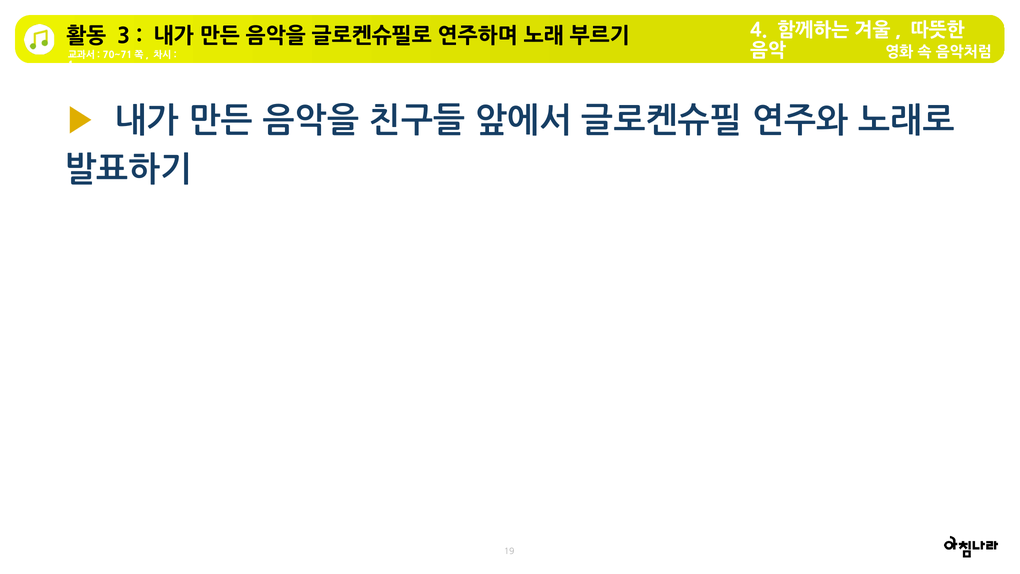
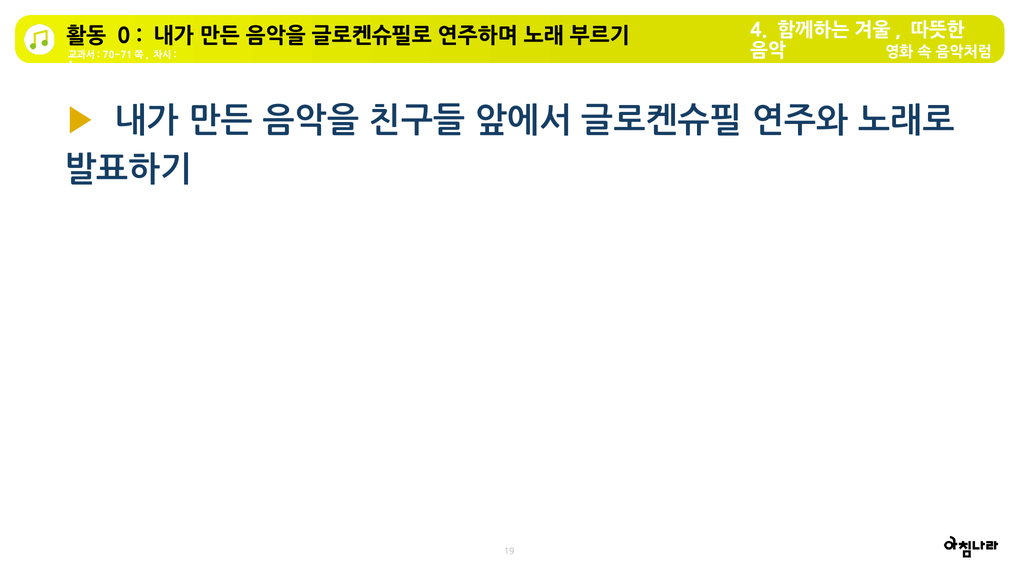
3: 3 -> 0 (124, 36)
